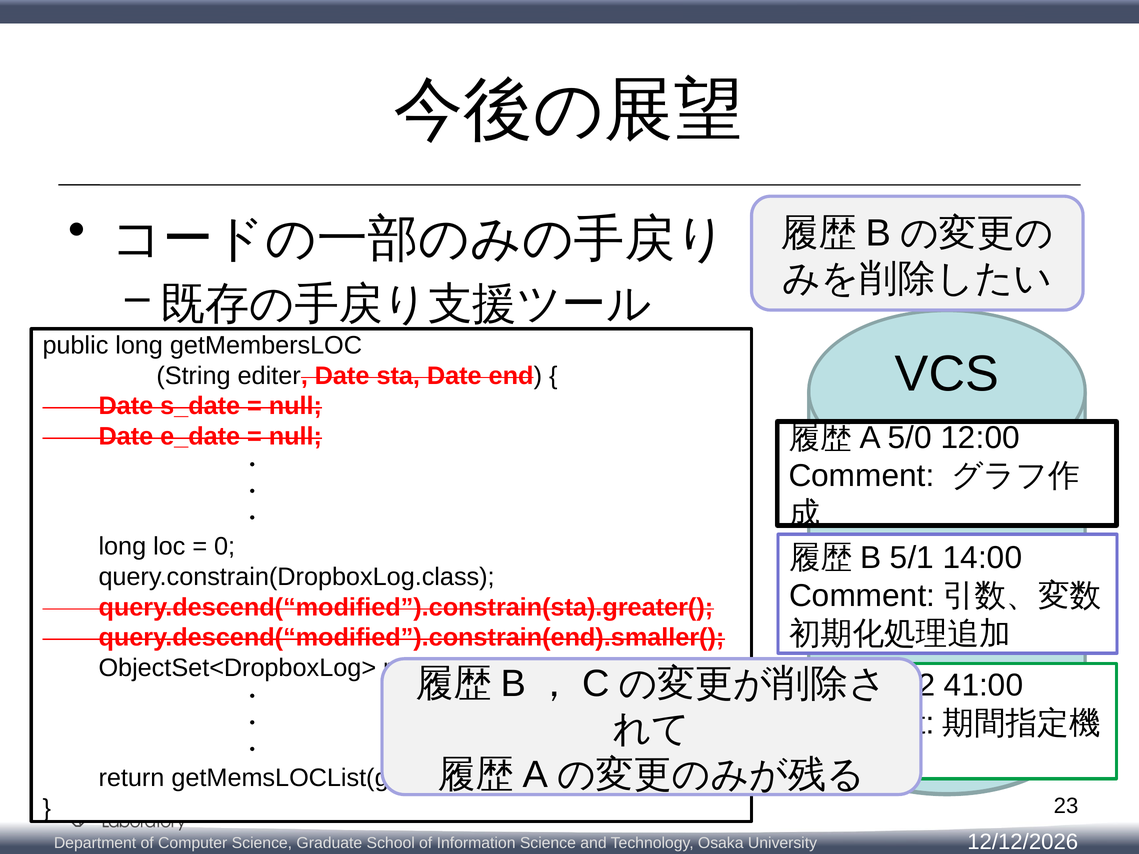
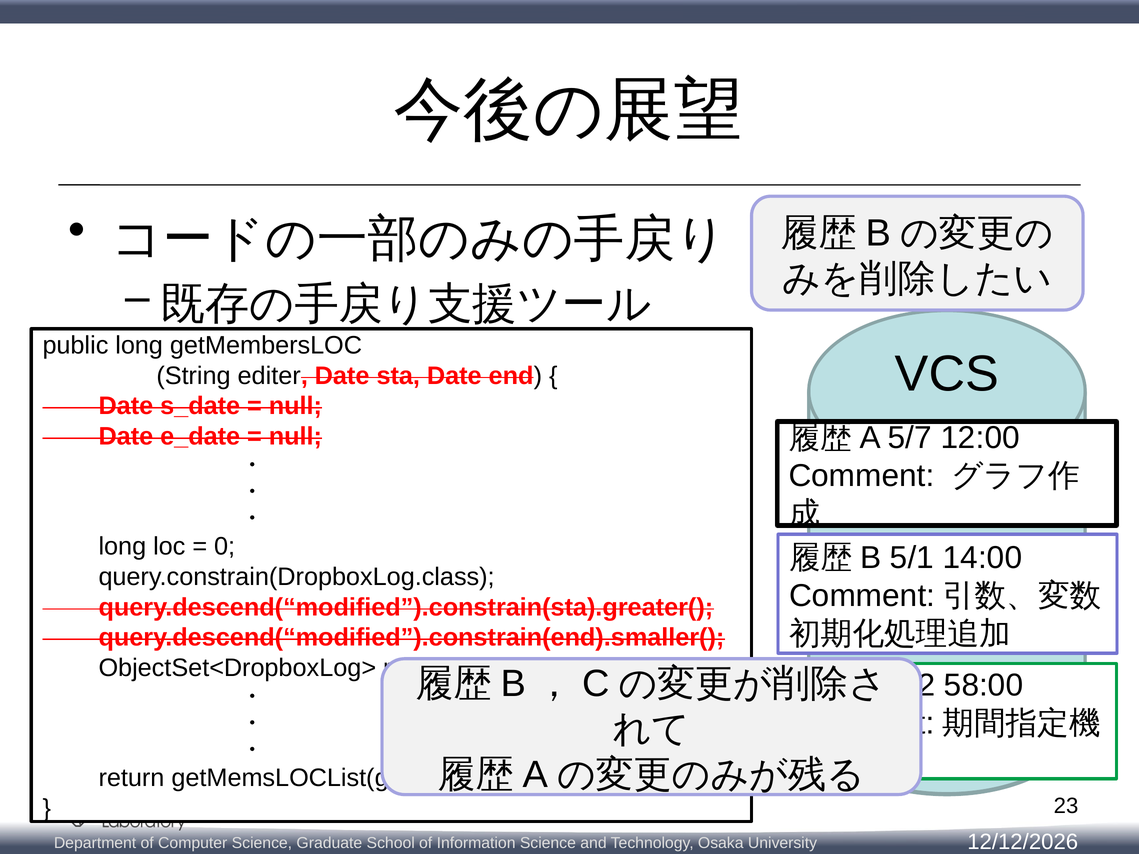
5/0: 5/0 -> 5/7 (910, 438)
41:00: 41:00 -> 58:00 (984, 686)
